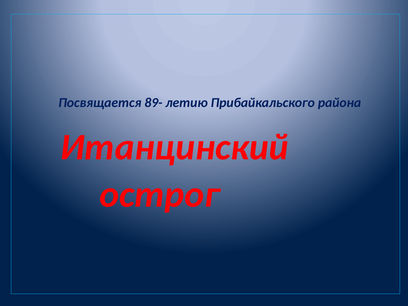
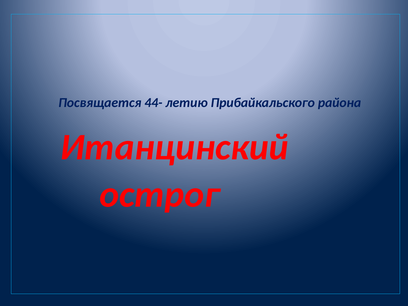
89-: 89- -> 44- (153, 103)
